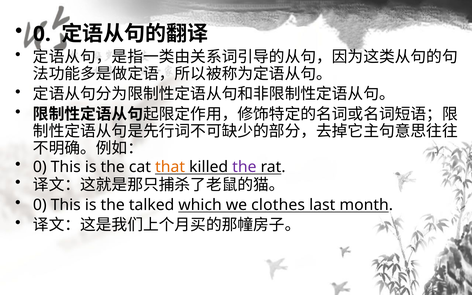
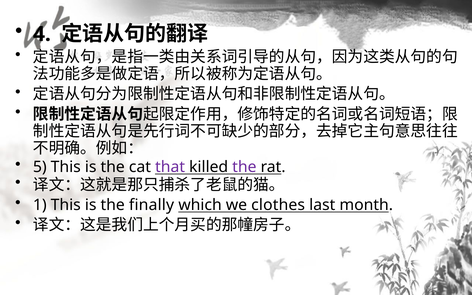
0: 0 -> 4 (42, 34)
0: 0 -> 5 (40, 167)
that colour: orange -> purple (170, 167)
0: 0 -> 1 (40, 205)
talked: talked -> finally (151, 205)
